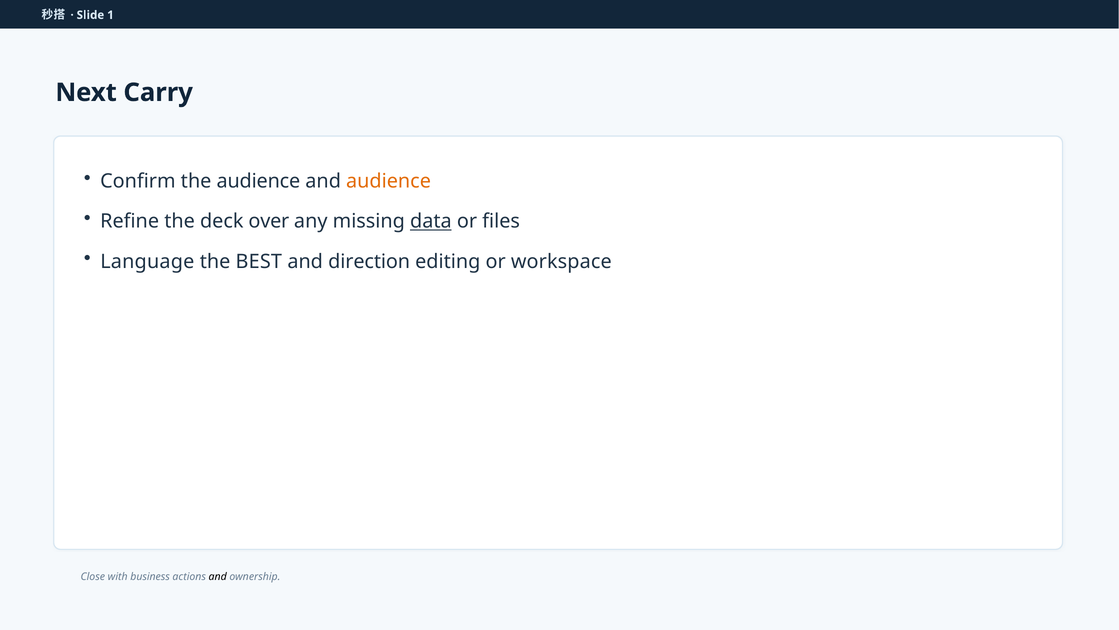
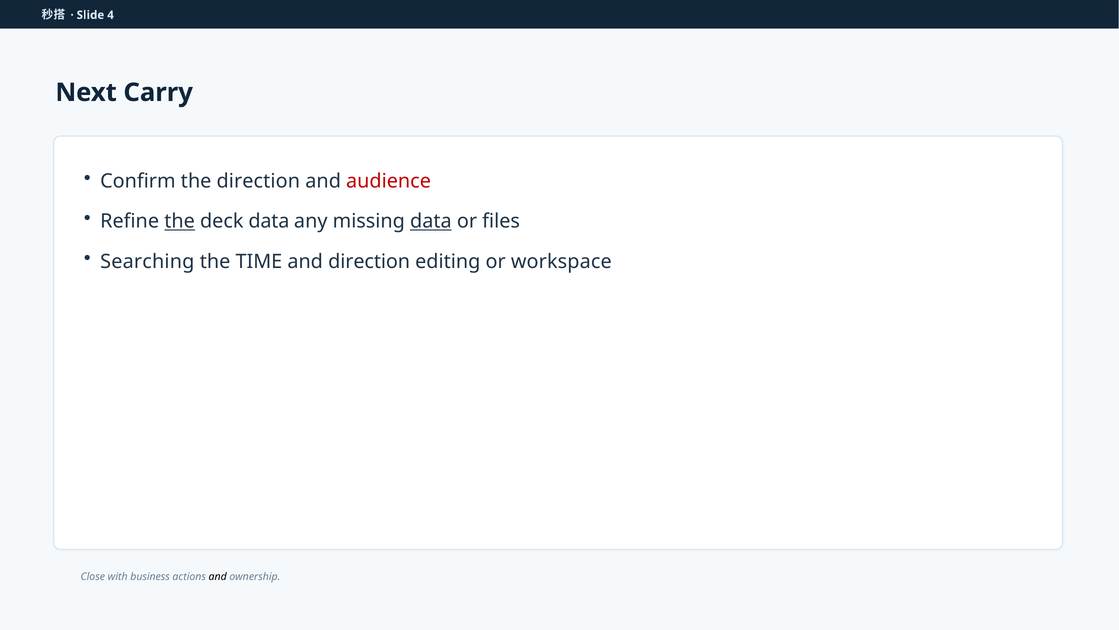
1: 1 -> 4 (111, 15)
the audience: audience -> direction (258, 181)
audience colour: orange -> red (389, 181)
the underline: none -> present (180, 221)
deck over: over -> data (269, 221)
Language: Language -> Searching (147, 261)
BEST: BEST -> TIME (259, 261)
